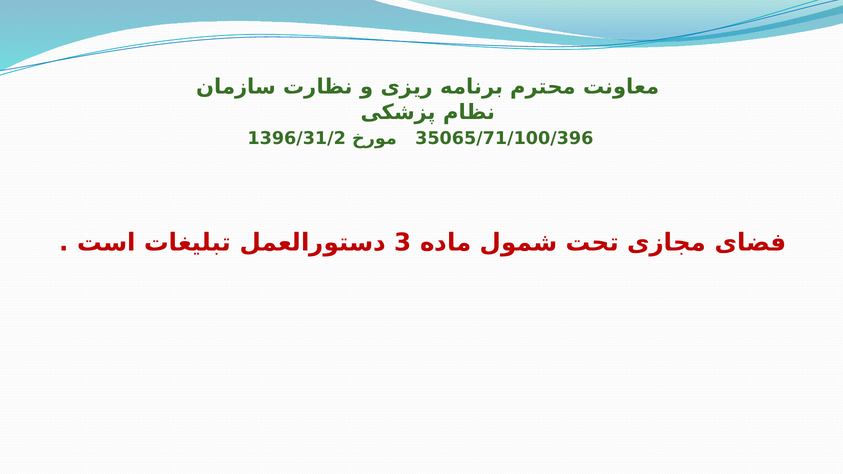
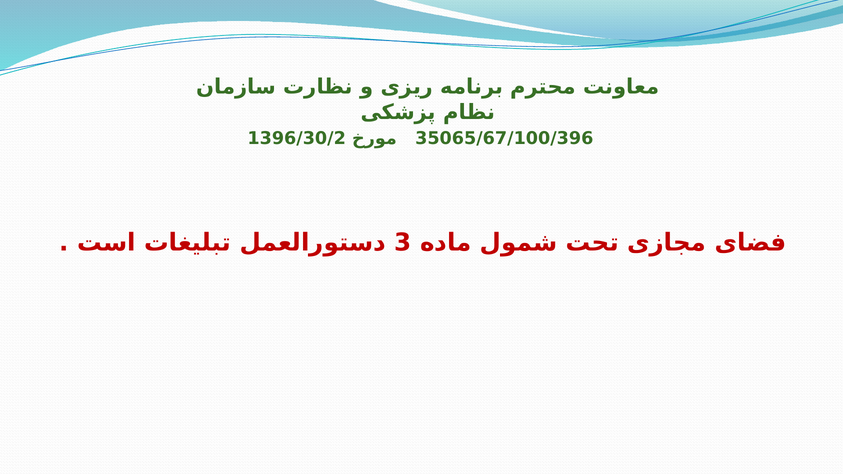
1396/31/2: 1396/31/2 -> 1396/30/2 (297, 139)
35065/71/100/396: 35065/71/100/396 -> 35065/67/100/396 (504, 139)
